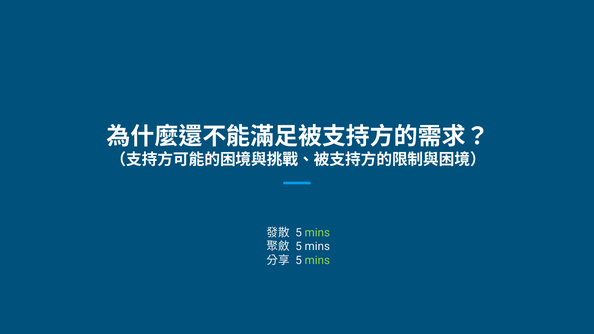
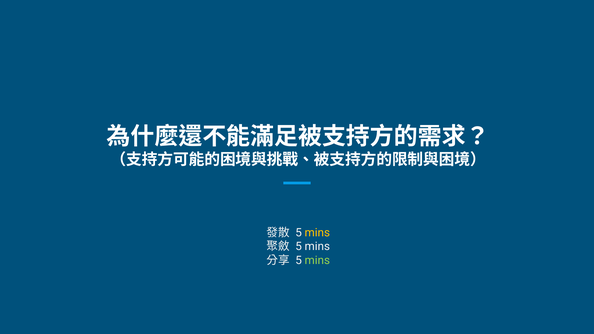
mins colour: light green -> yellow (317, 233)
